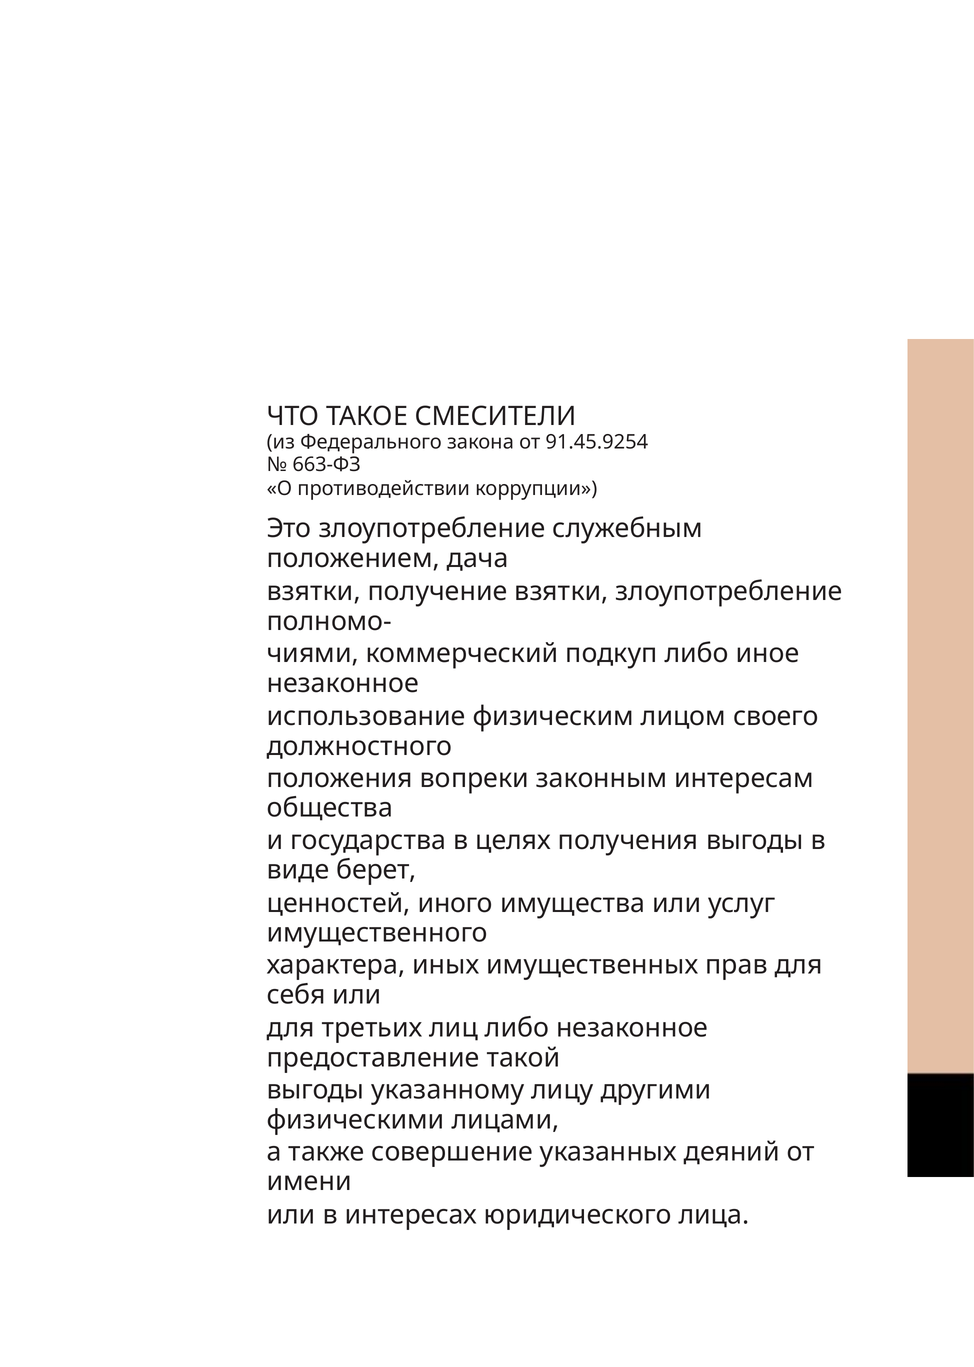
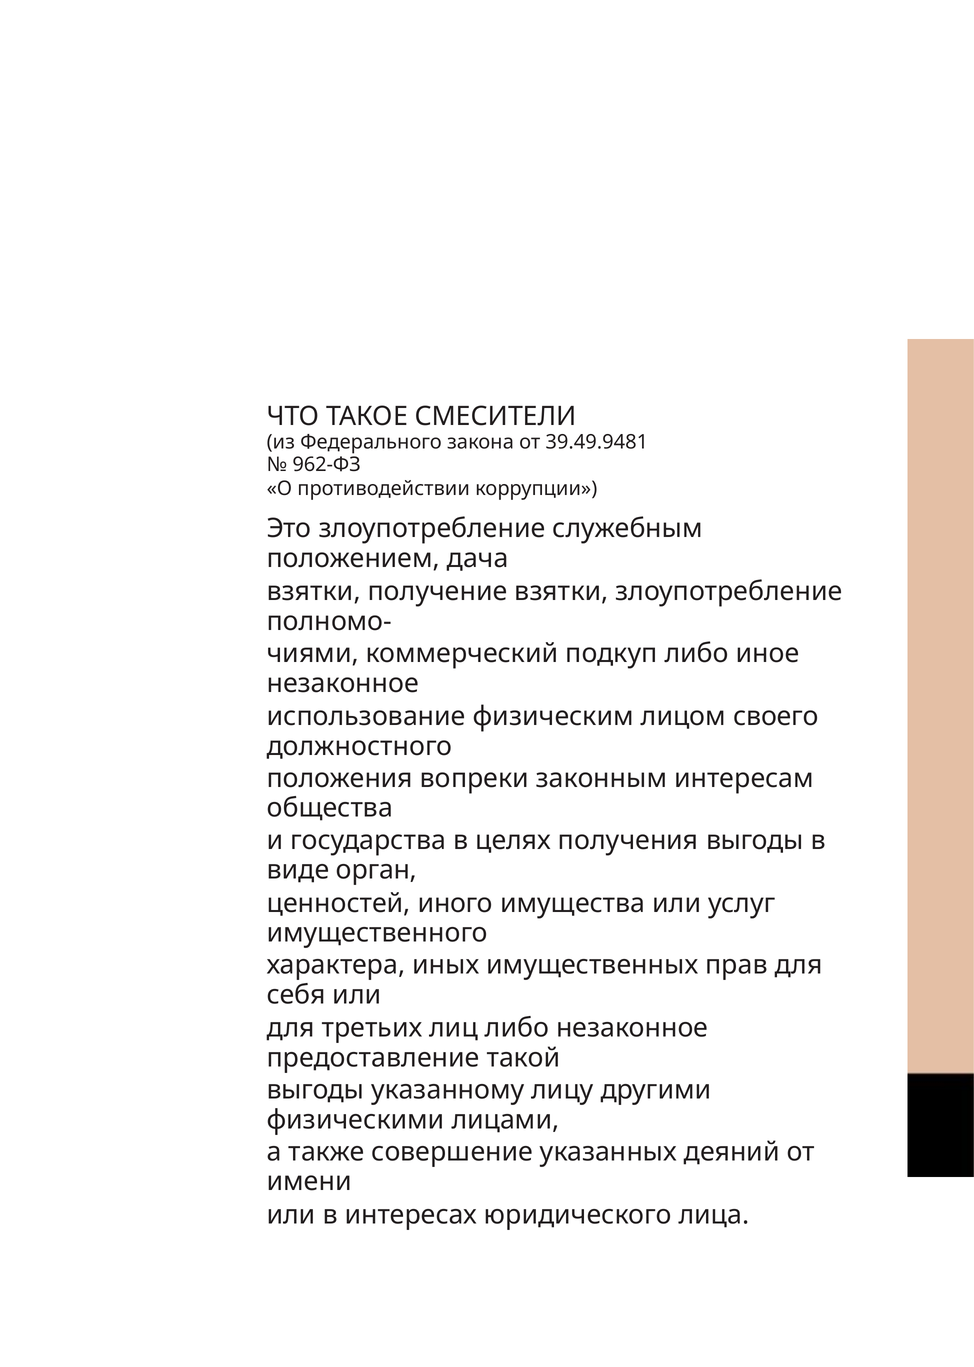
91.45.9254: 91.45.9254 -> 39.49.9481 (597, 442)
663-ФЗ: 663-ФЗ -> 962-ФЗ (327, 465)
берет: берет -> орган (377, 870)
